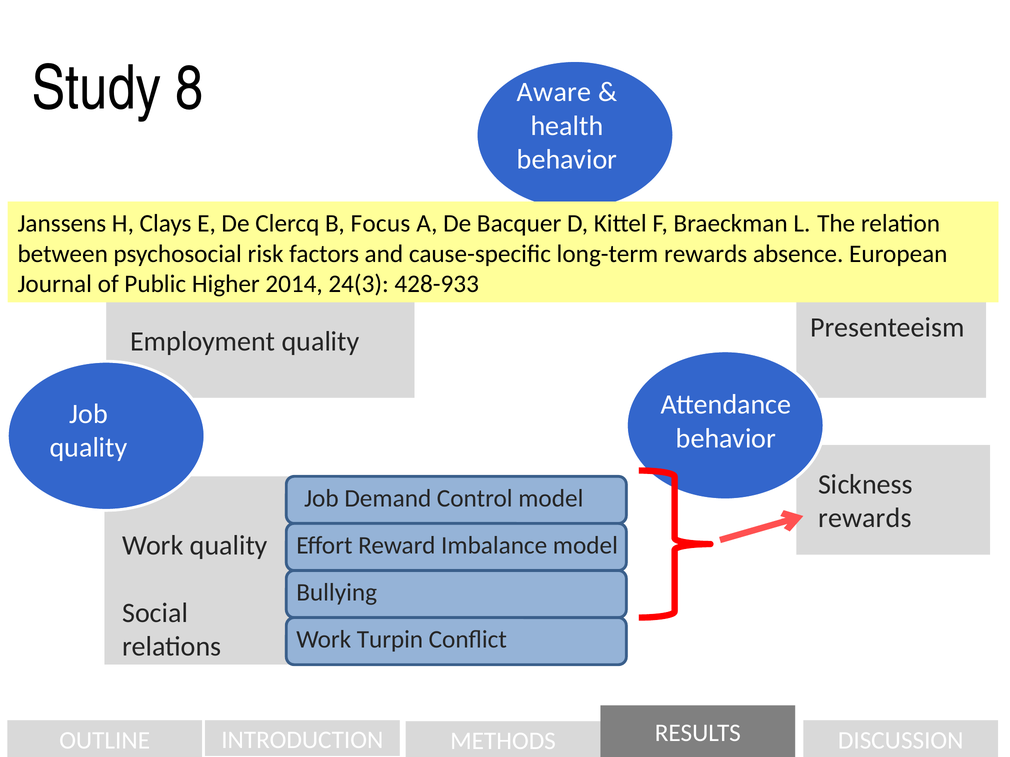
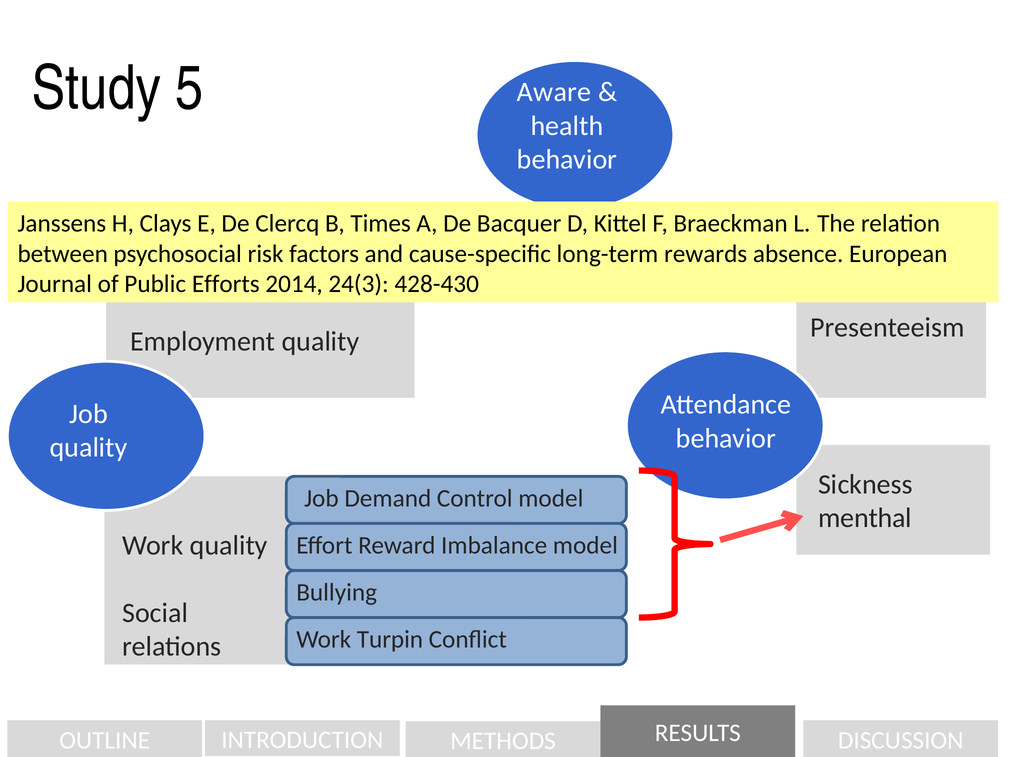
8: 8 -> 5 (189, 88)
Focus: Focus -> Times (381, 224)
Higher: Higher -> Efforts (226, 284)
428-933: 428-933 -> 428-430 (437, 284)
rewards: rewards -> menthal (865, 518)
